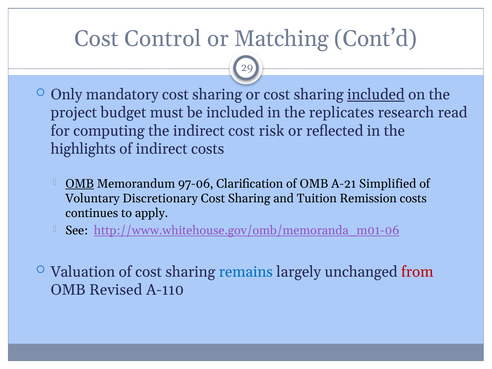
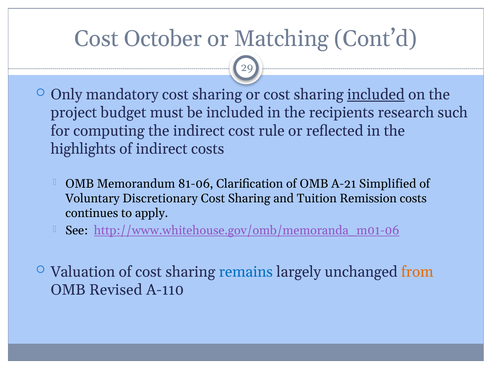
Control: Control -> October (163, 39)
replicates: replicates -> recipients (342, 113)
read: read -> such (453, 113)
risk: risk -> rule (272, 131)
OMB underline: present -> none (80, 184)
97-06: 97-06 -> 81-06 (196, 184)
from colour: red -> orange (417, 272)
